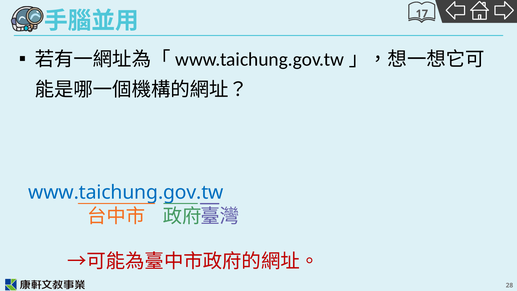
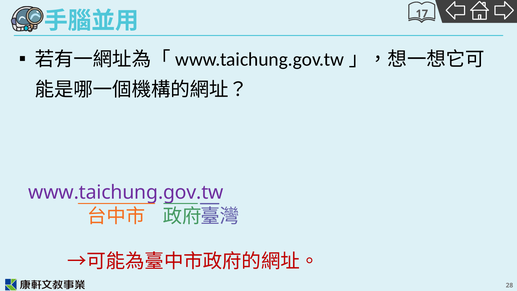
www.taichung.gov.tw colour: blue -> purple (126, 192)
